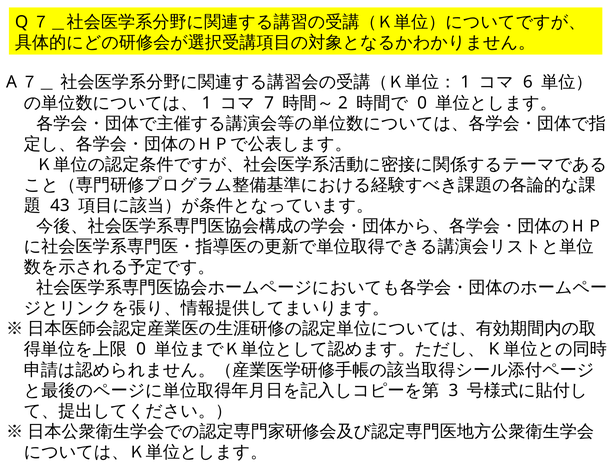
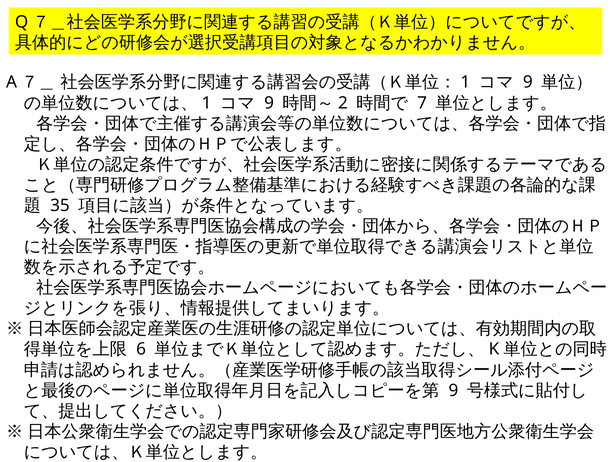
6: 6 -> 9 (528, 82)
7: 7 -> 9 (269, 103)
0: 0 -> 7 (422, 103)
43: 43 -> 35 (60, 206)
0: 0 -> 6 (141, 349)
3: 3 -> 9 (453, 390)
